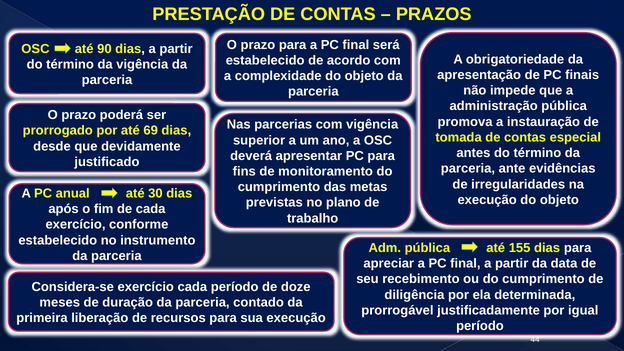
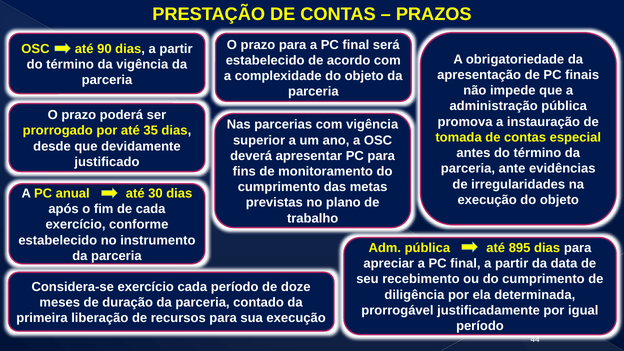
69: 69 -> 35 (151, 131)
155: 155 -> 895 (520, 248)
